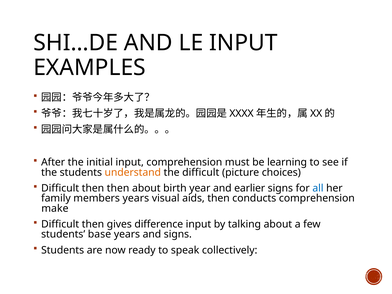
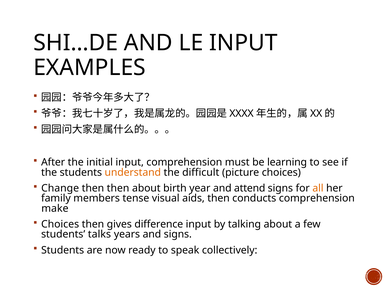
Difficult: Difficult -> Change (60, 188)
earlier: earlier -> attend (250, 188)
all colour: blue -> orange (318, 188)
members years: years -> tense (136, 198)
Difficult: Difficult -> Choices (60, 224)
base: base -> talks (99, 234)
